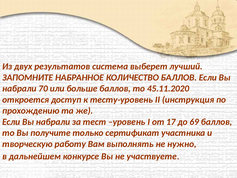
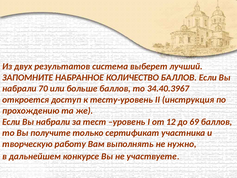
45.11.2020: 45.11.2020 -> 34.40.3967 (168, 88)
17: 17 -> 12 (171, 122)
